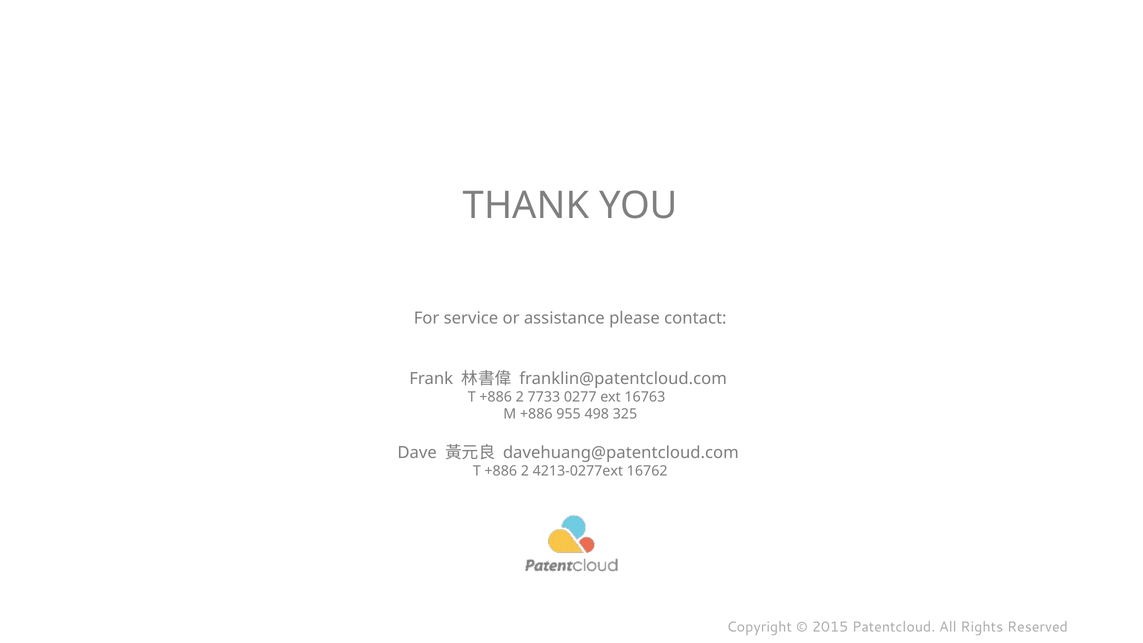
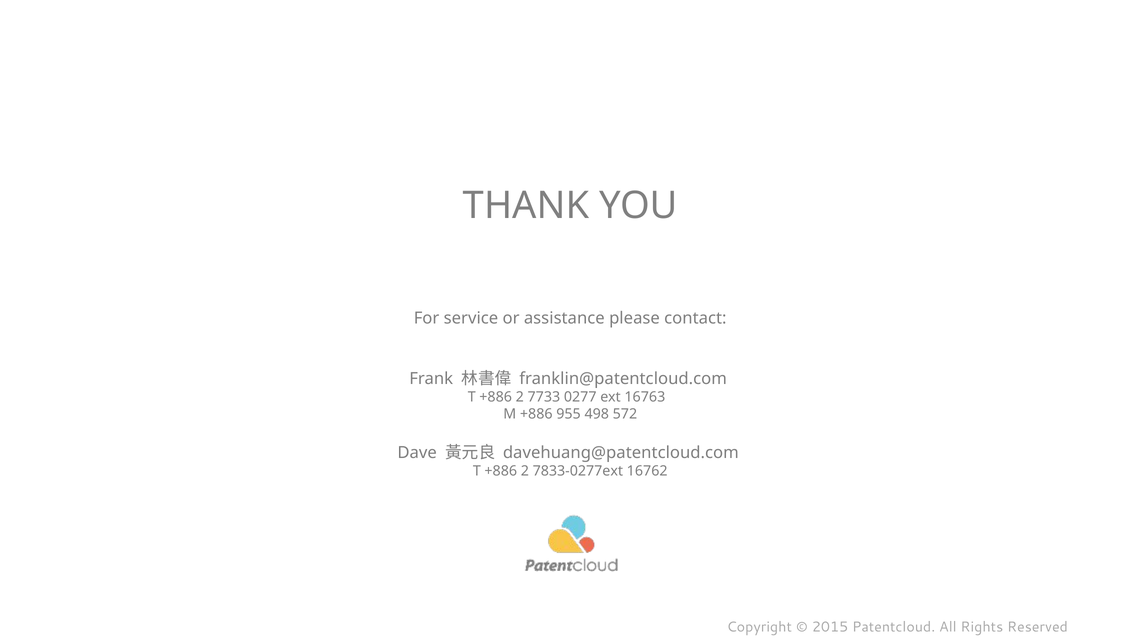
325: 325 -> 572 (625, 414)
4213-0277ext: 4213-0277ext -> 7833-0277ext (578, 471)
